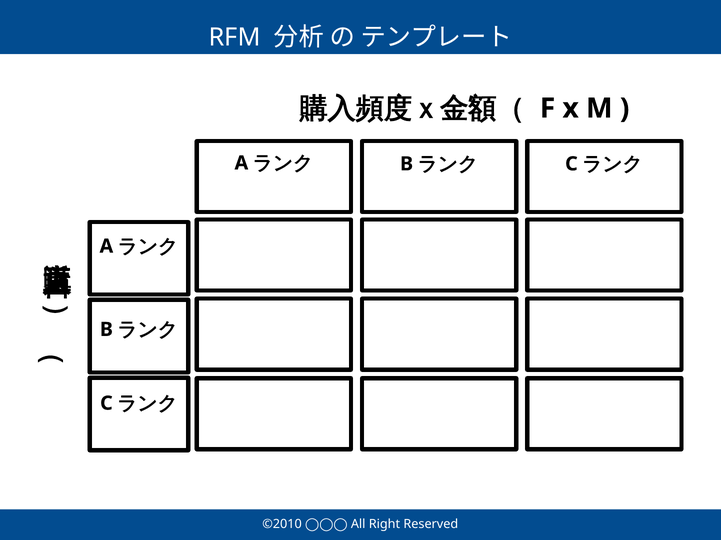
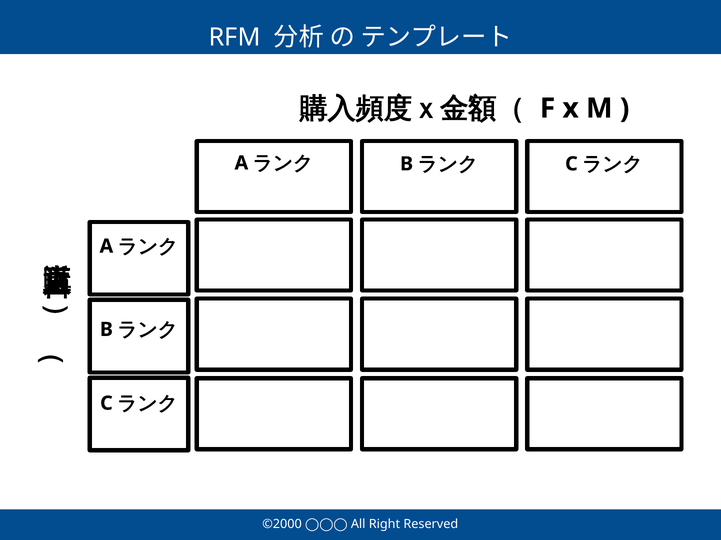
©2010: ©2010 -> ©2000 (282, 525)
